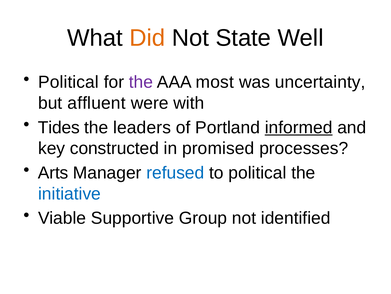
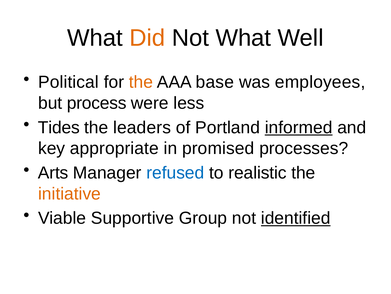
Not State: State -> What (243, 38)
the colour: purple -> orange (141, 82)
most: most -> base (215, 82)
uncertainty: uncertainty -> employees (320, 82)
affluent: affluent -> process (97, 103)
with: with -> less (189, 103)
constructed: constructed -> appropriate (114, 148)
to political: political -> realistic (257, 172)
initiative colour: blue -> orange (70, 193)
identified underline: none -> present (296, 218)
